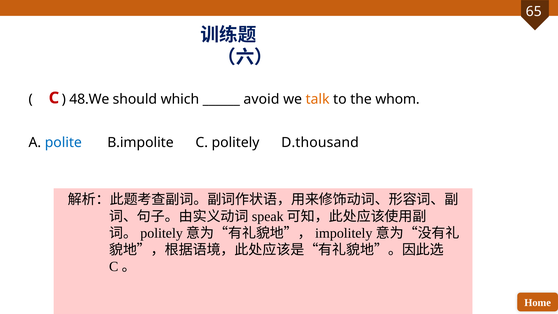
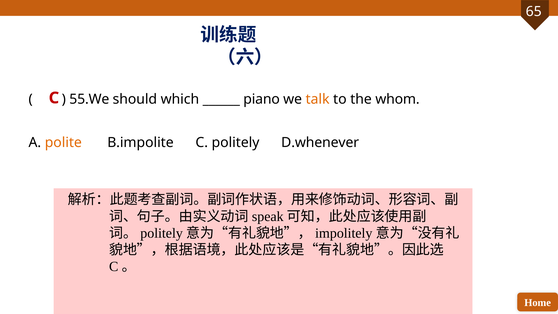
48.We: 48.We -> 55.We (89, 99)
avoid: avoid -> piano (262, 99)
polite colour: blue -> orange (63, 143)
D.thousand: D.thousand -> D.whenever (320, 143)
